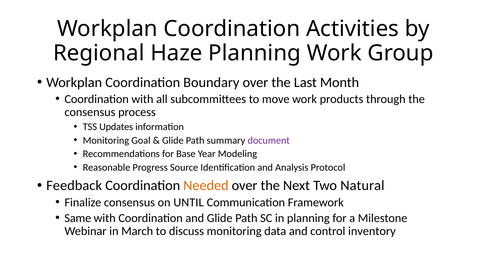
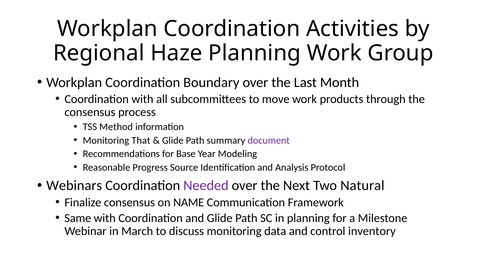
Updates: Updates -> Method (116, 127)
Goal: Goal -> That (141, 140)
Feedback: Feedback -> Webinars (74, 186)
Needed colour: orange -> purple (206, 186)
UNTIL: UNTIL -> NAME (189, 202)
